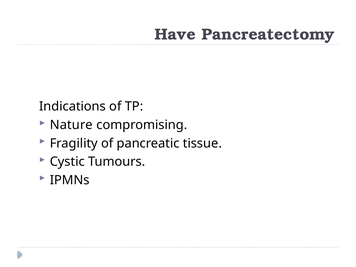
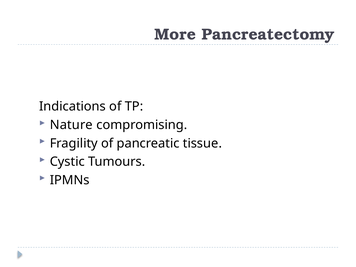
Have: Have -> More (175, 34)
